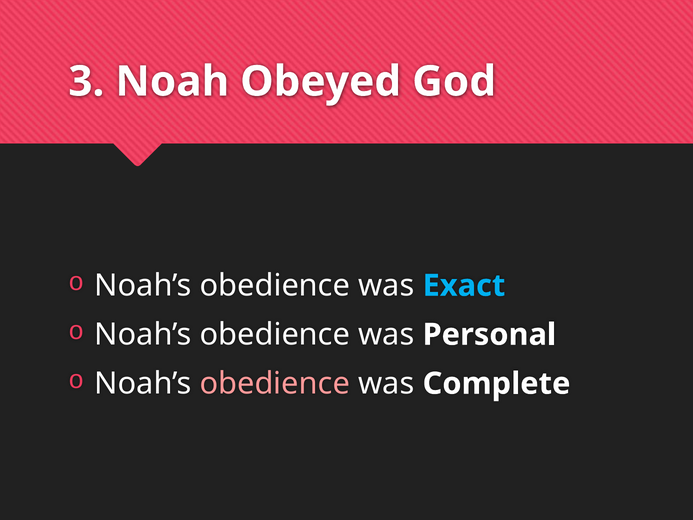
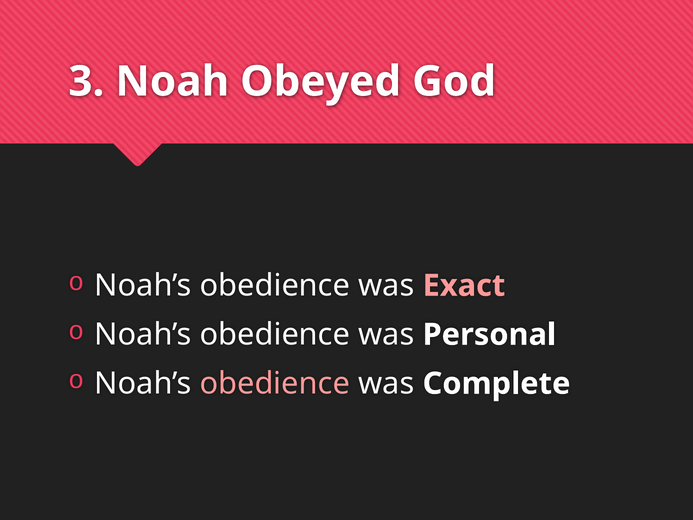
Exact colour: light blue -> pink (464, 286)
